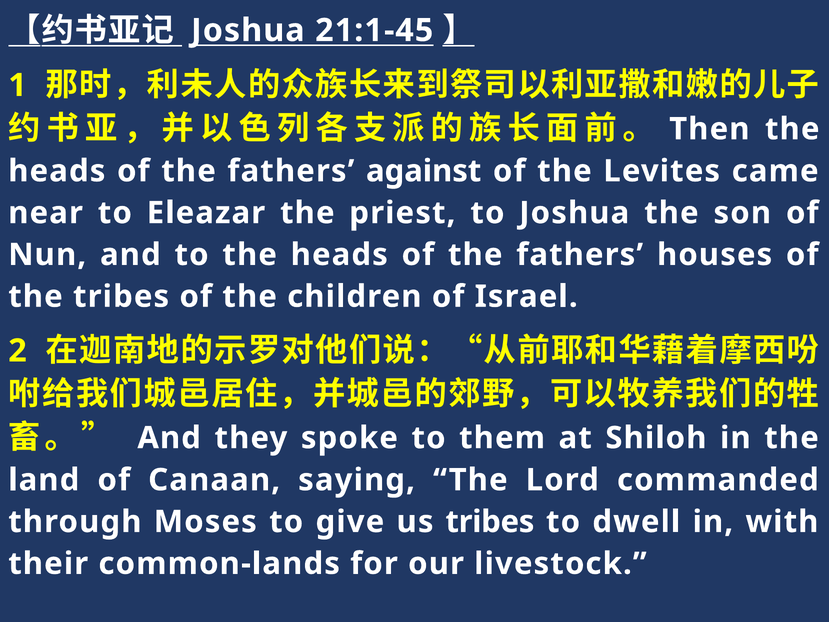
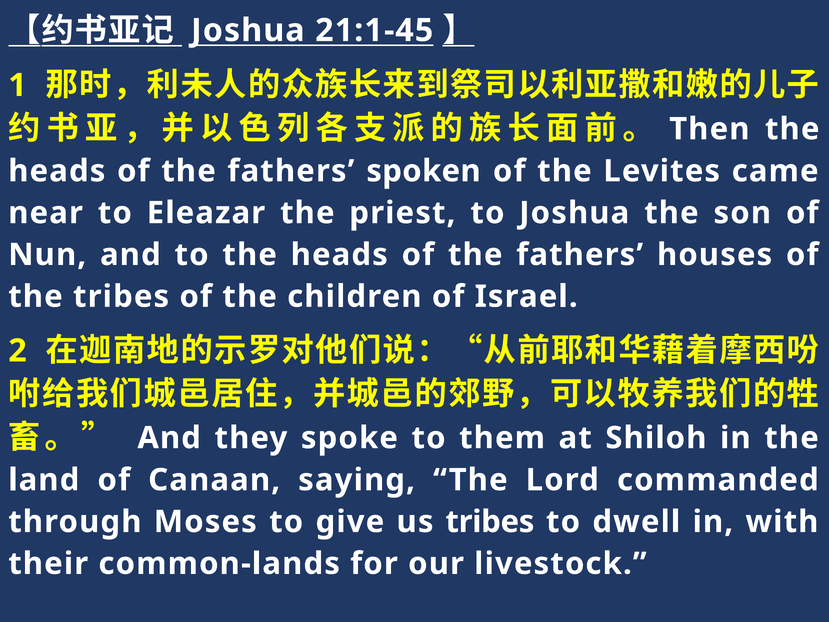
against: against -> spoken (423, 171)
